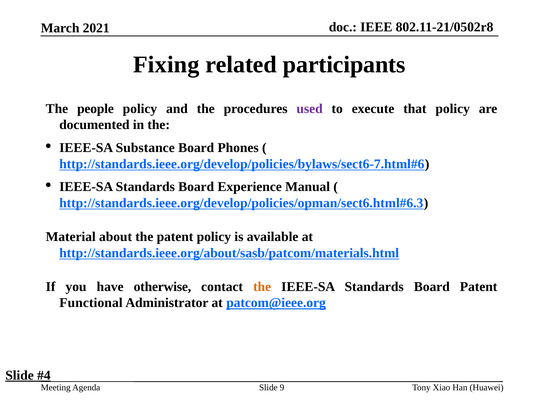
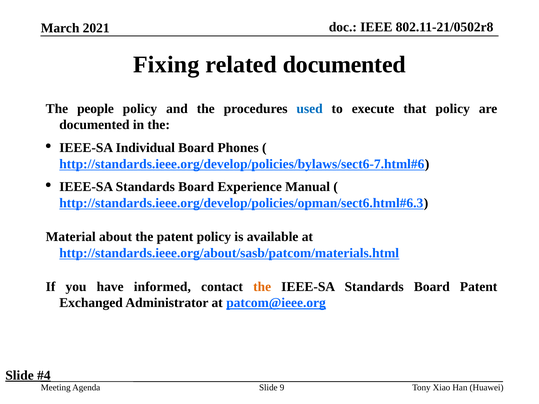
related participants: participants -> documented (344, 65)
used colour: purple -> blue (310, 109)
Substance: Substance -> Individual (145, 148)
otherwise: otherwise -> informed (162, 287)
Functional: Functional -> Exchanged (91, 303)
